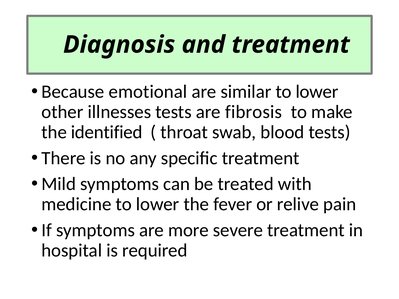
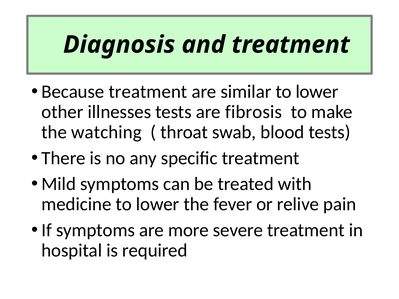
Because emotional: emotional -> treatment (148, 92)
identified: identified -> watching (106, 132)
